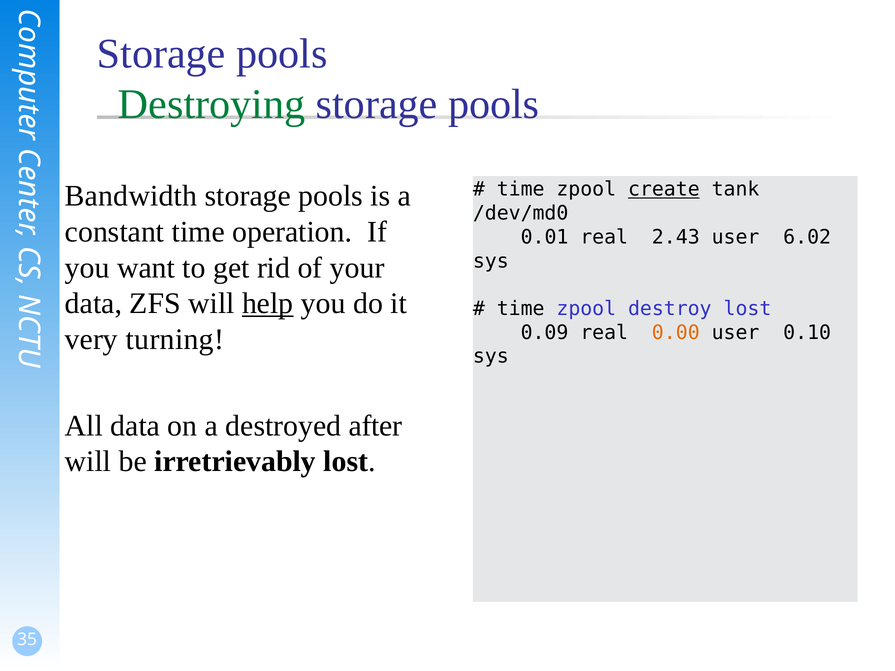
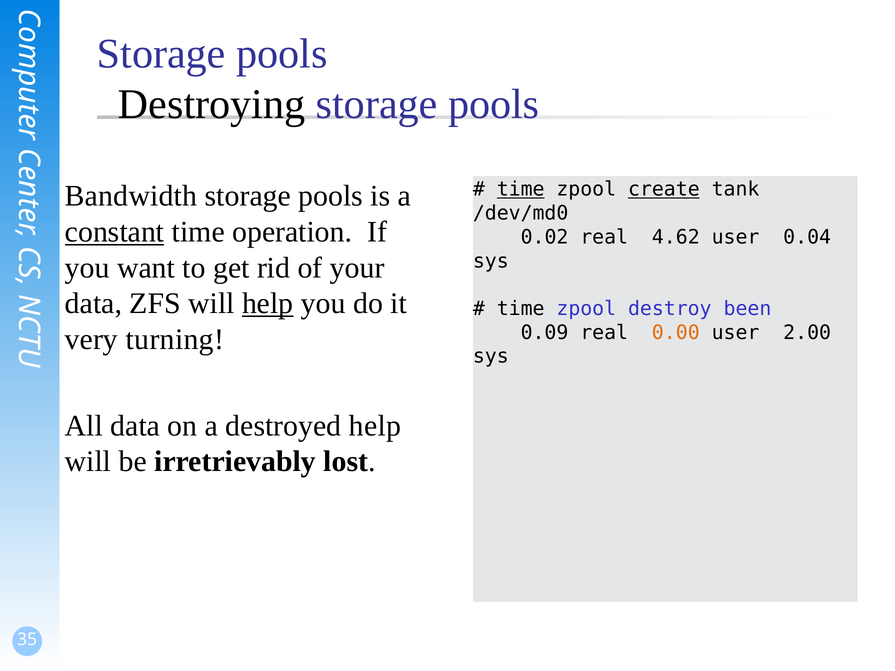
Destroying colour: green -> black (212, 104)
time underline: none -> present (521, 189)
constant underline: none -> present (115, 232)
0.01: 0.01 -> 0.02 (545, 237)
2.43: 2.43 -> 4.62 (676, 237)
6.02: 6.02 -> 0.04 (807, 237)
destroy lost: lost -> been (748, 309)
0.10: 0.10 -> 2.00 (807, 333)
destroyed after: after -> help (375, 426)
